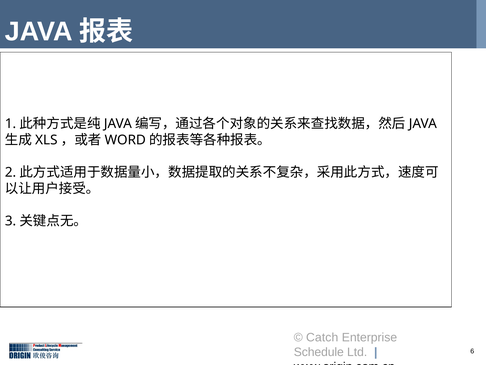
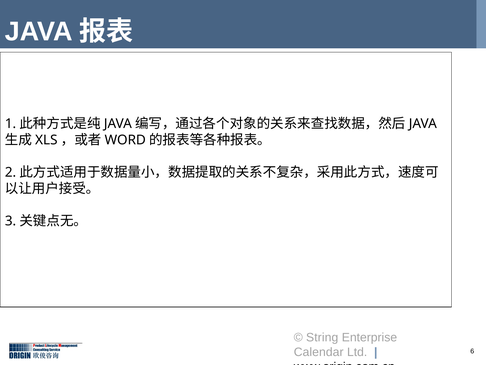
Catch: Catch -> String (322, 337)
Schedule: Schedule -> Calendar (319, 352)
